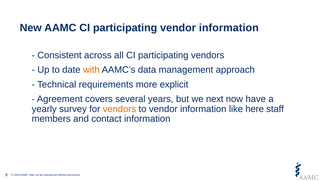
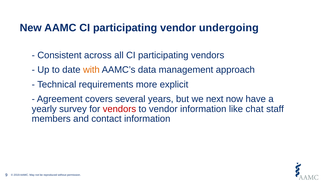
participating vendor information: information -> undergoing (229, 28)
vendors colour: orange -> red (119, 109)
here: here -> chat (255, 109)
